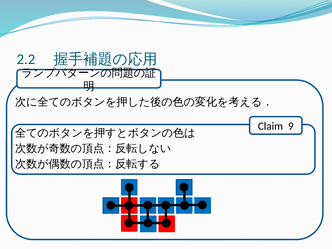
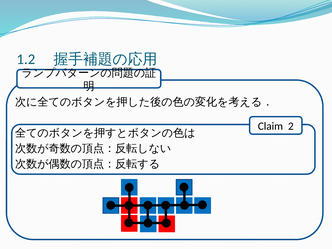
2.2: 2.2 -> 1.2 (26, 59)
9: 9 -> 2 (291, 126)
